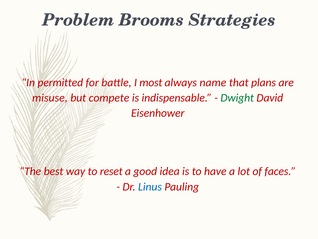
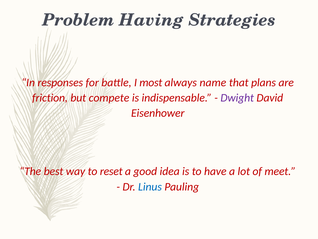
Brooms: Brooms -> Having (151, 20)
permitted: permitted -> responses (60, 82)
misuse: misuse -> friction (50, 98)
Dwight colour: green -> purple (237, 98)
faces: faces -> meet (280, 171)
